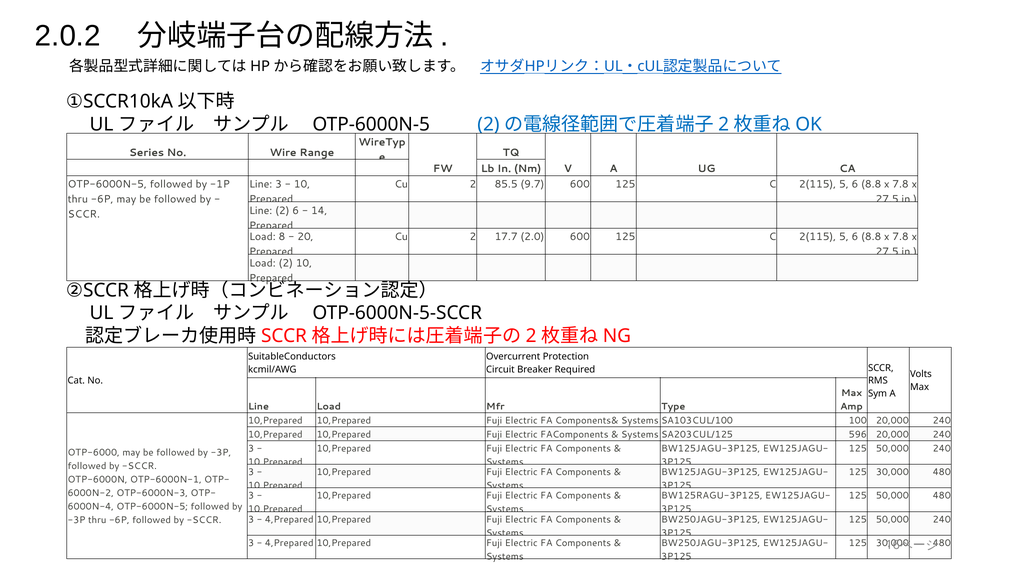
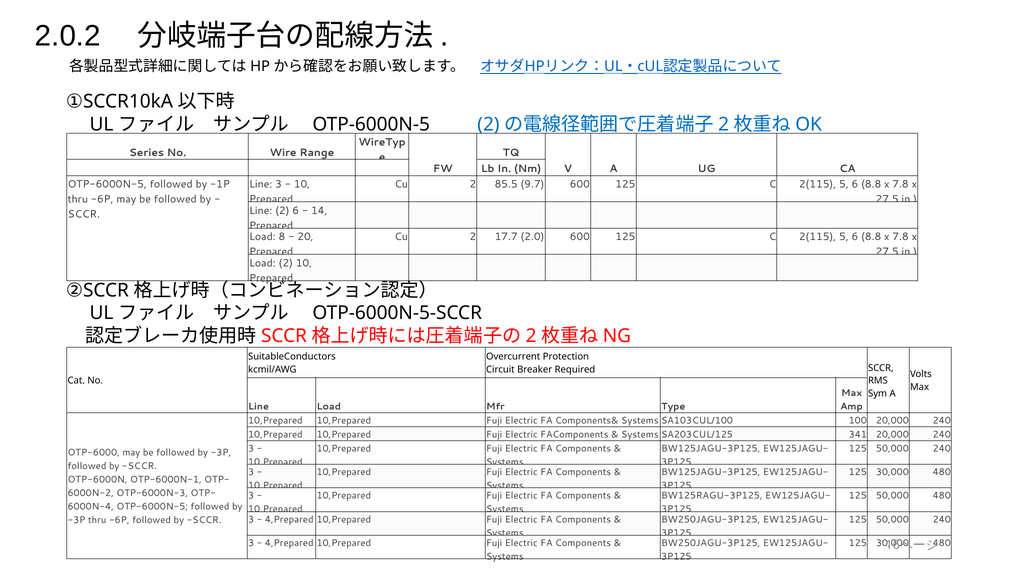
596: 596 -> 341 (858, 434)
